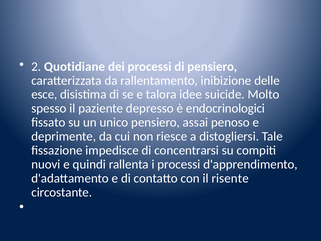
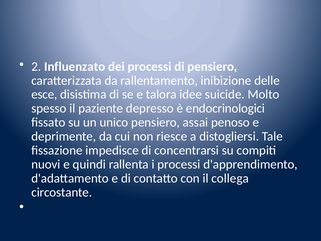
Quotidiane: Quotidiane -> Influenzato (75, 66)
risente: risente -> collega (230, 178)
